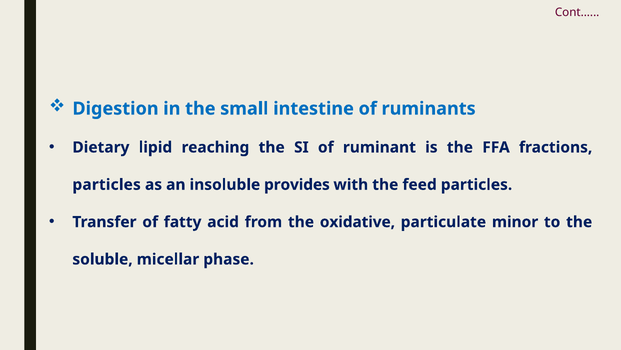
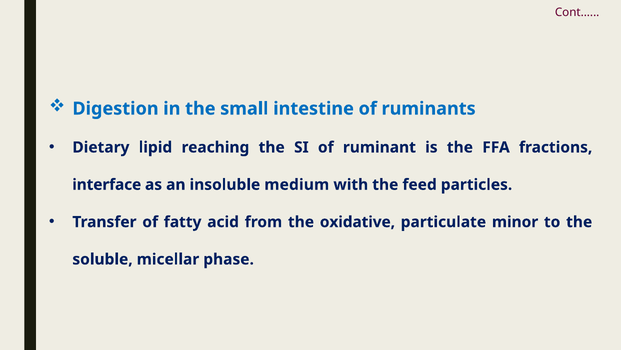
particles: particles -> interface (107, 184)
provides: provides -> medium (297, 184)
